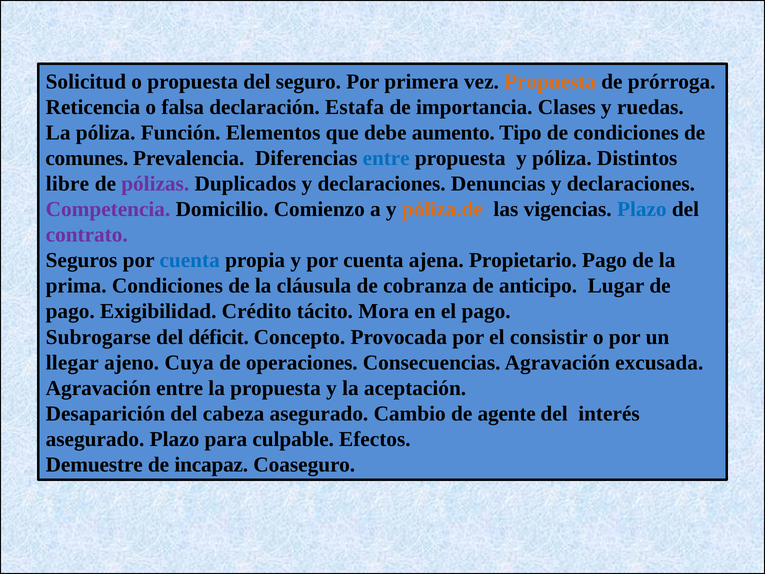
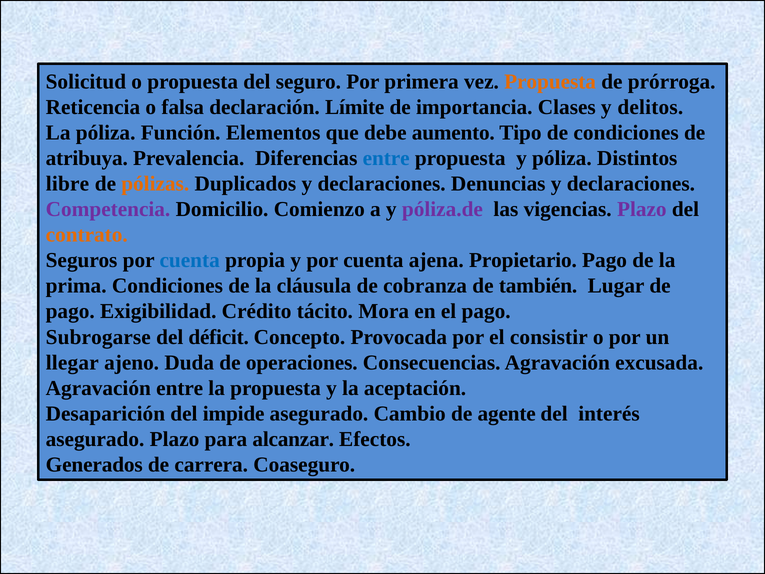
Estafa: Estafa -> Límite (355, 107)
ruedas: ruedas -> delitos (650, 107)
comunes: comunes -> atribuya (87, 158)
pólizas colour: purple -> orange (155, 184)
póliza.de colour: orange -> purple (442, 209)
Plazo colour: blue -> purple (642, 209)
contrato colour: purple -> orange (87, 235)
anticipo: anticipo -> también (538, 286)
Cuya: Cuya -> Duda (189, 362)
cabeza: cabeza -> impide (234, 413)
culpable: culpable -> alcanzar (293, 439)
Demuestre: Demuestre -> Generados (94, 464)
incapaz: incapaz -> carrera (211, 464)
